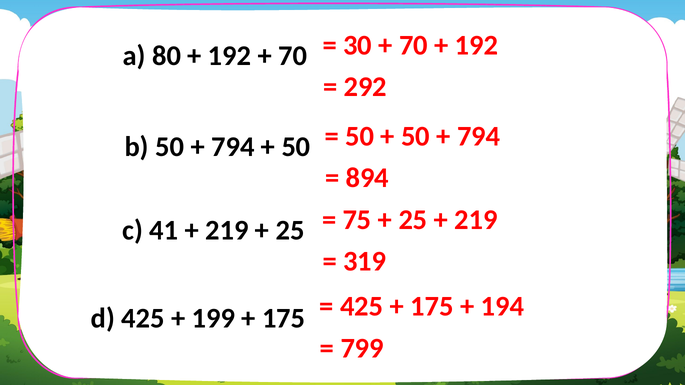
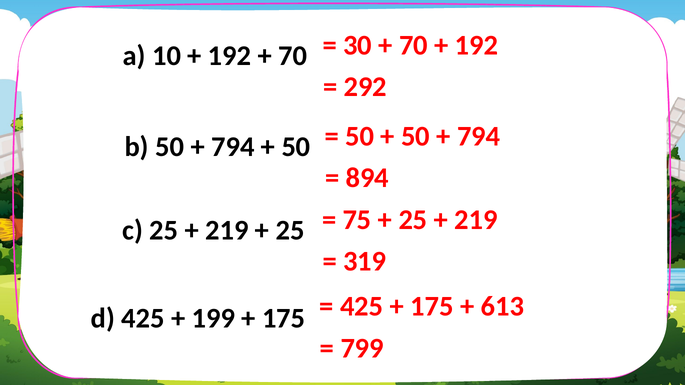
80: 80 -> 10 (167, 56)
c 41: 41 -> 25 (164, 231)
194: 194 -> 613 (502, 307)
